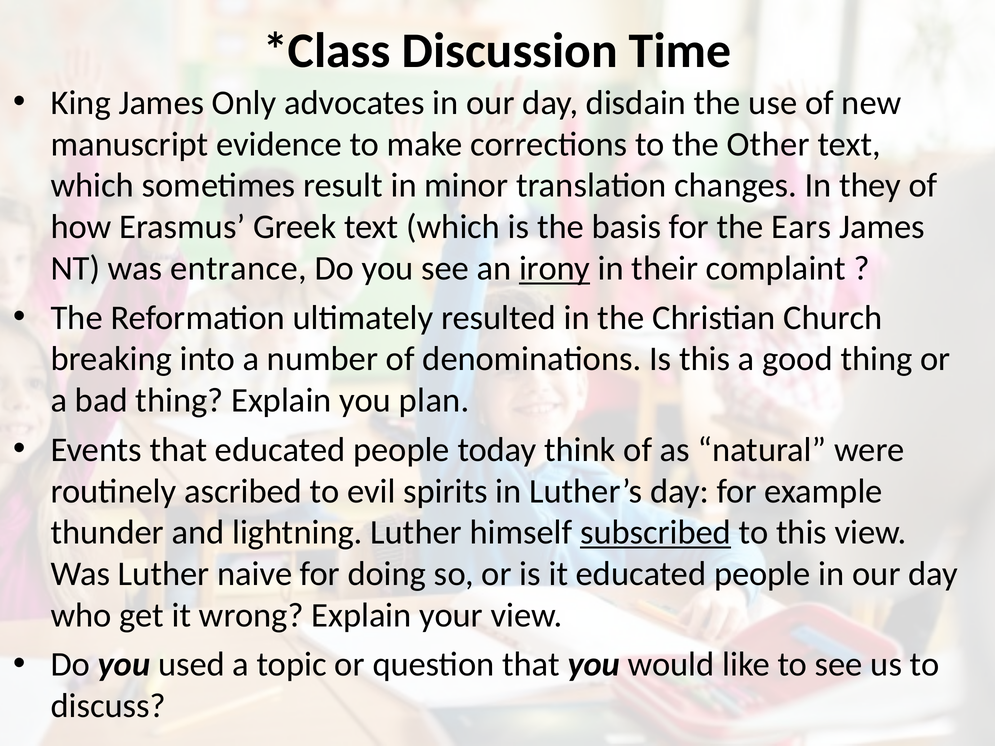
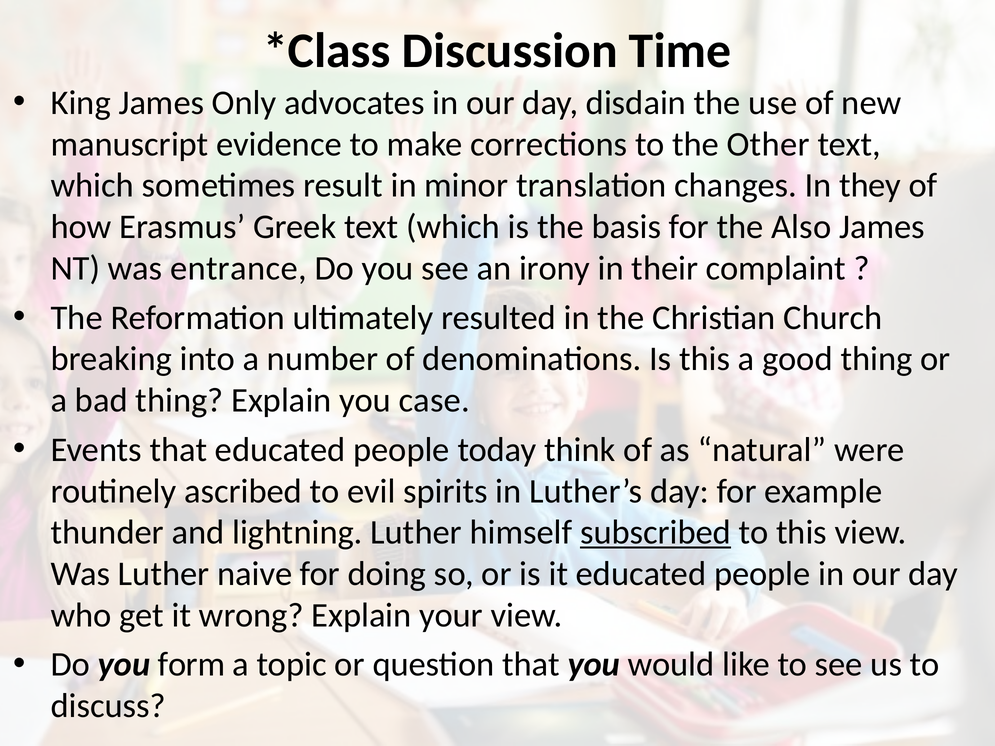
Ears: Ears -> Also (801, 227)
irony underline: present -> none (555, 269)
plan: plan -> case (434, 401)
used: used -> form (192, 665)
